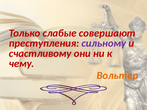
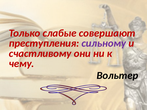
Вольтер colour: orange -> black (117, 76)
